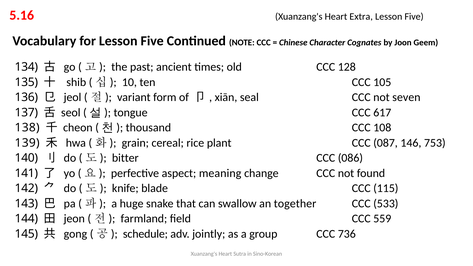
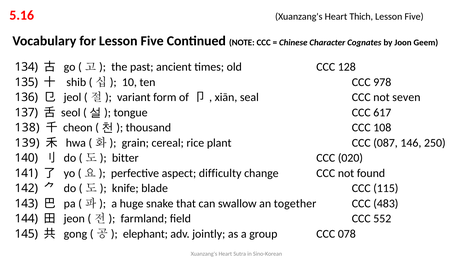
Extra: Extra -> Thich (361, 17)
105: 105 -> 978 (382, 82)
753: 753 -> 250 (435, 143)
086: 086 -> 020 (350, 158)
meaning: meaning -> difficulty (220, 173)
533: 533 -> 483 (386, 204)
559: 559 -> 552 (382, 219)
schedule: schedule -> elephant (145, 234)
736: 736 -> 078 (347, 234)
